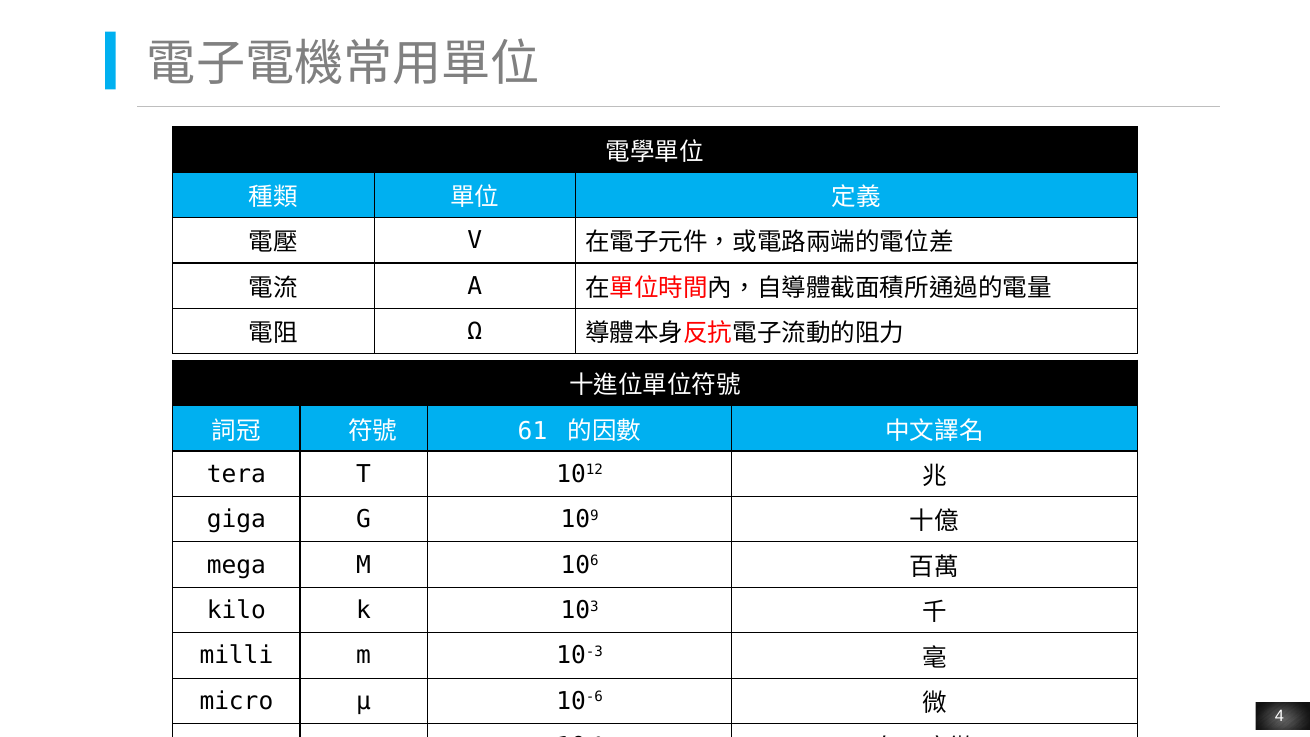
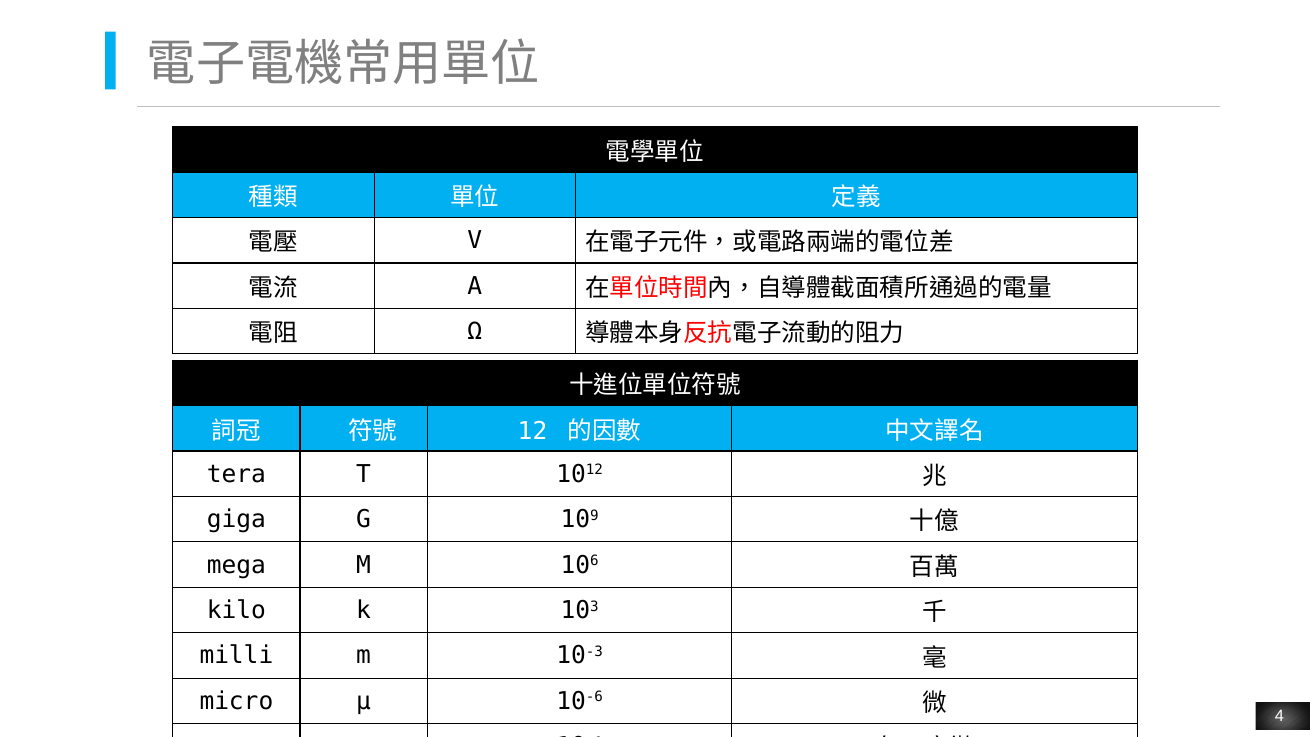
61: 61 -> 12 (533, 431)
